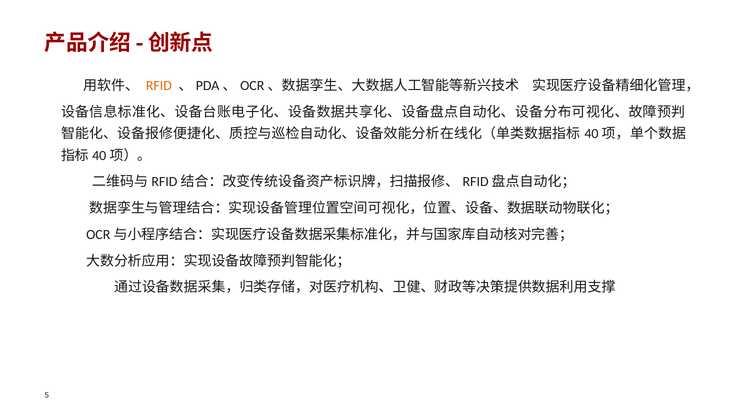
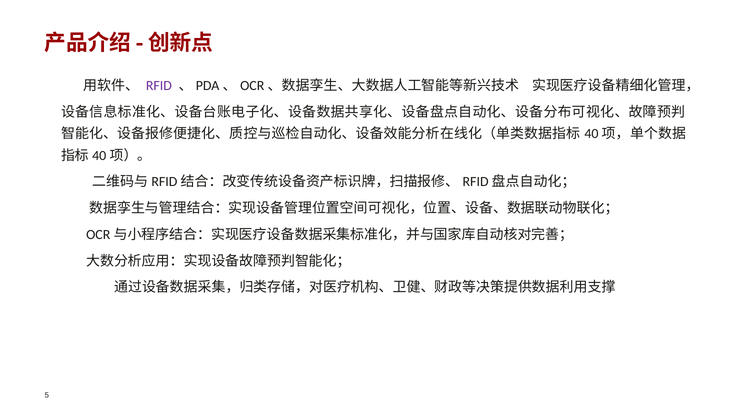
RFID colour: orange -> purple (159, 86)
